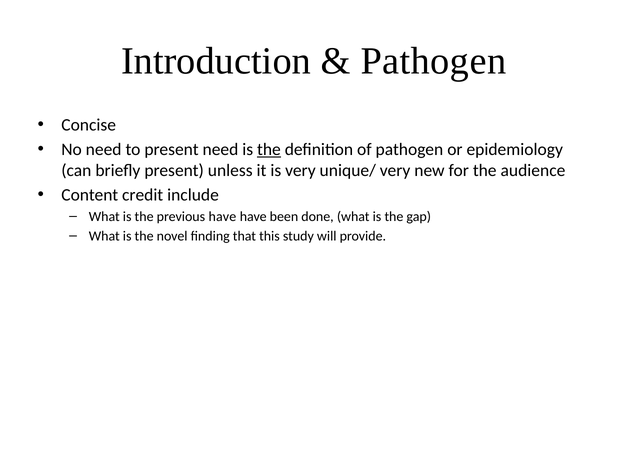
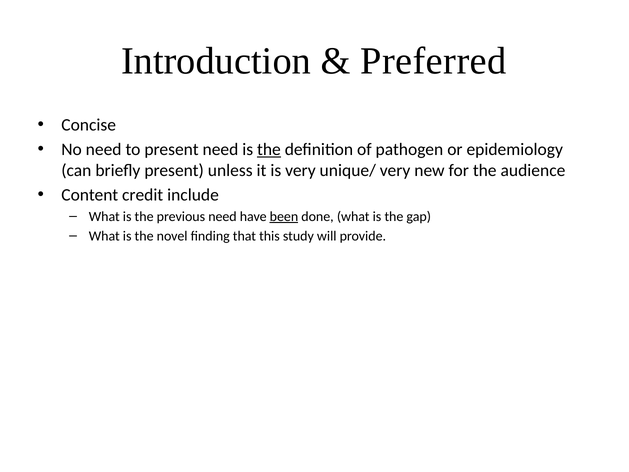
Pathogen: Pathogen -> Preferred (433, 61)
previous have: have -> need (222, 216)
been underline: none -> present (284, 216)
